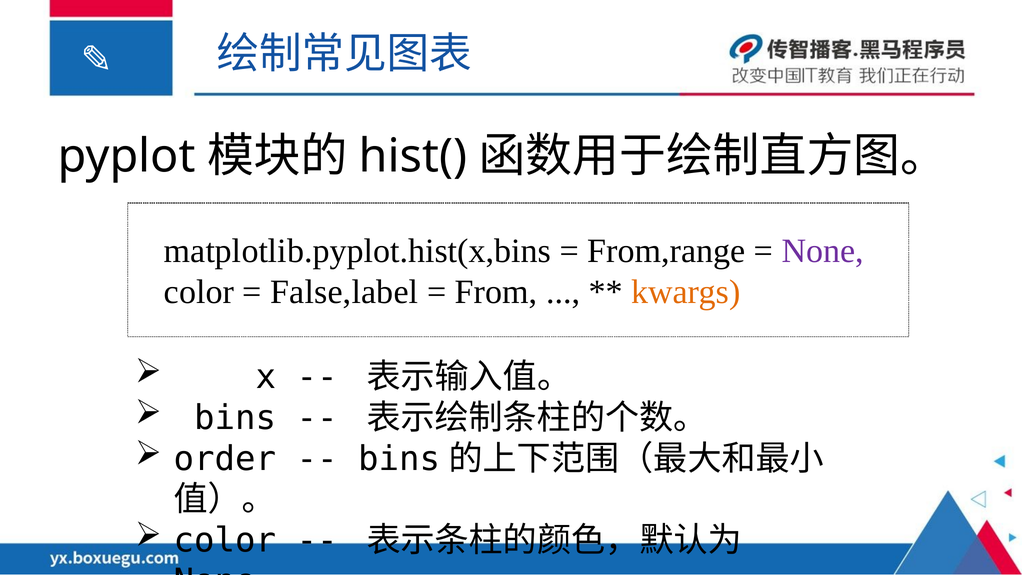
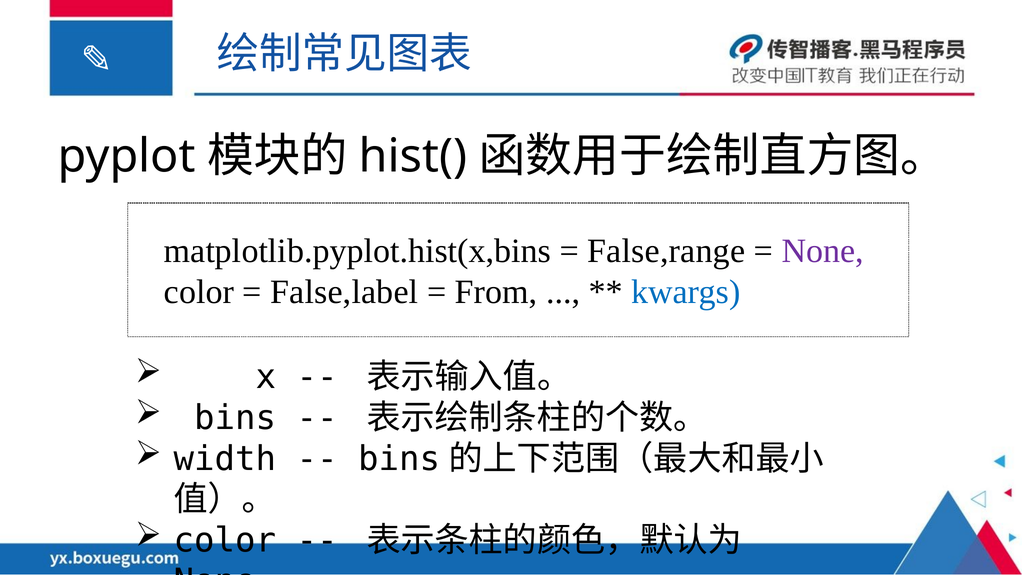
From,range: From,range -> False,range (666, 251)
kwargs colour: orange -> blue (686, 292)
order: order -> width (225, 459)
